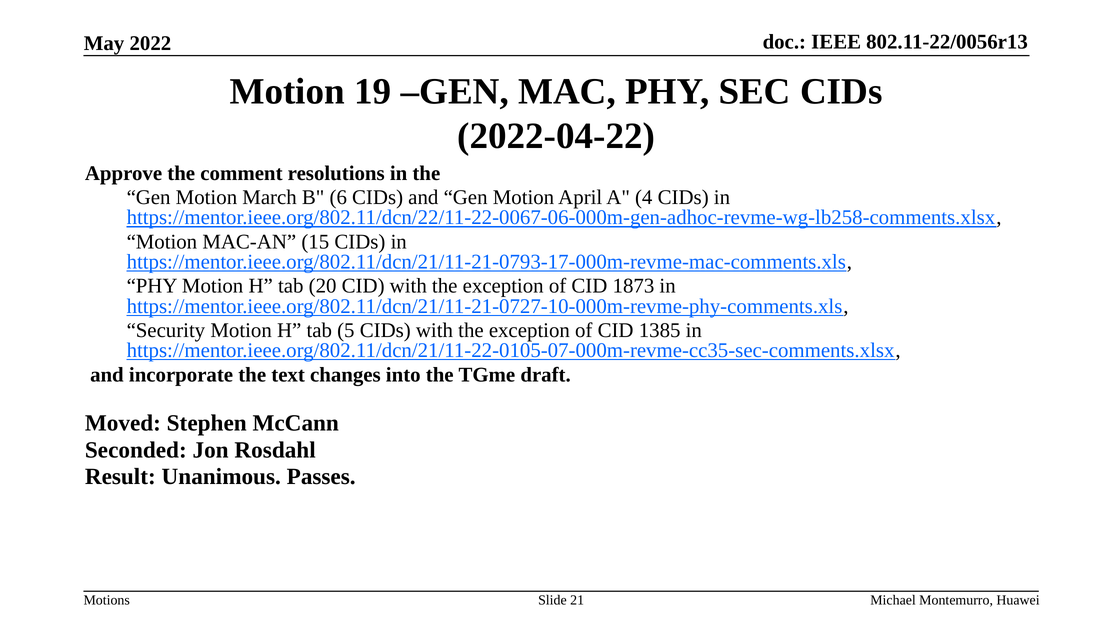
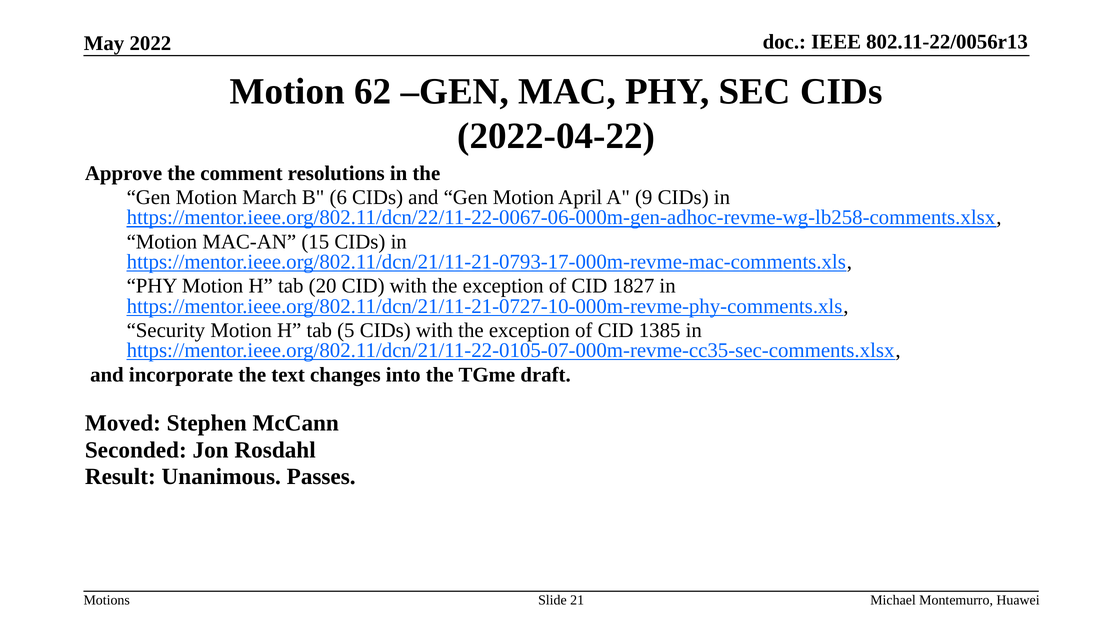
19: 19 -> 62 (373, 92)
4: 4 -> 9 (644, 198)
1873: 1873 -> 1827 (633, 286)
